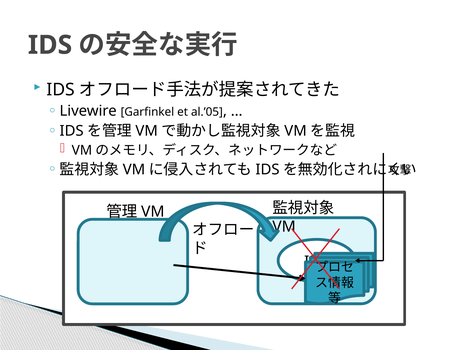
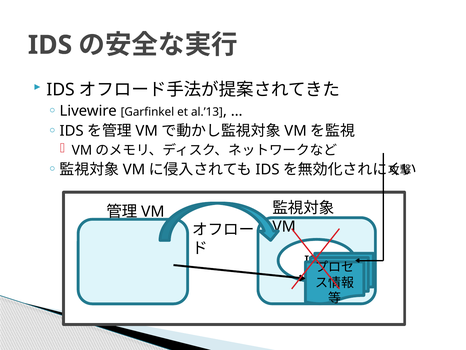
al.’05: al.’05 -> al.’13 (207, 112)
